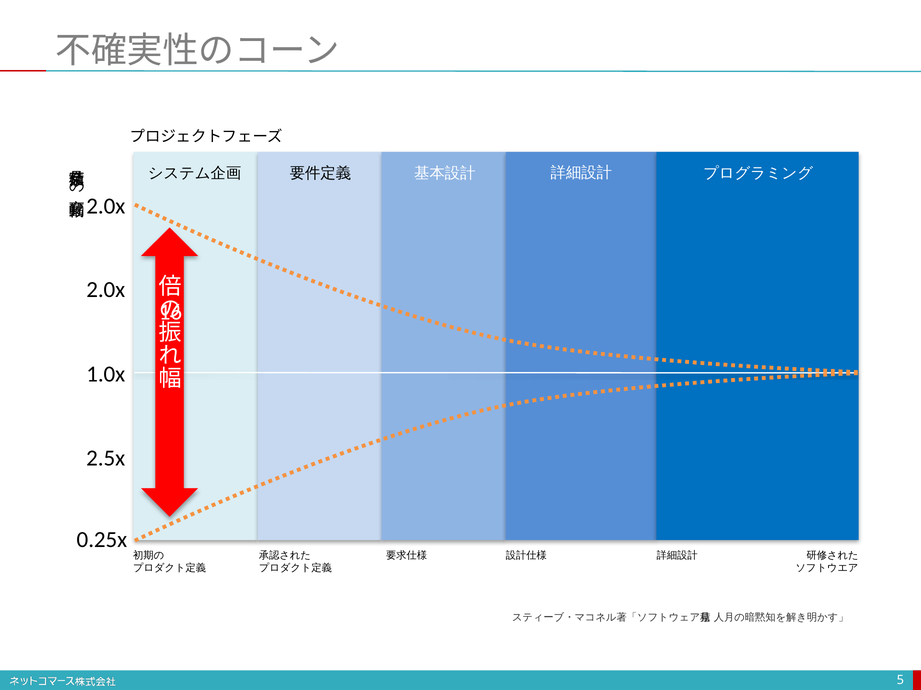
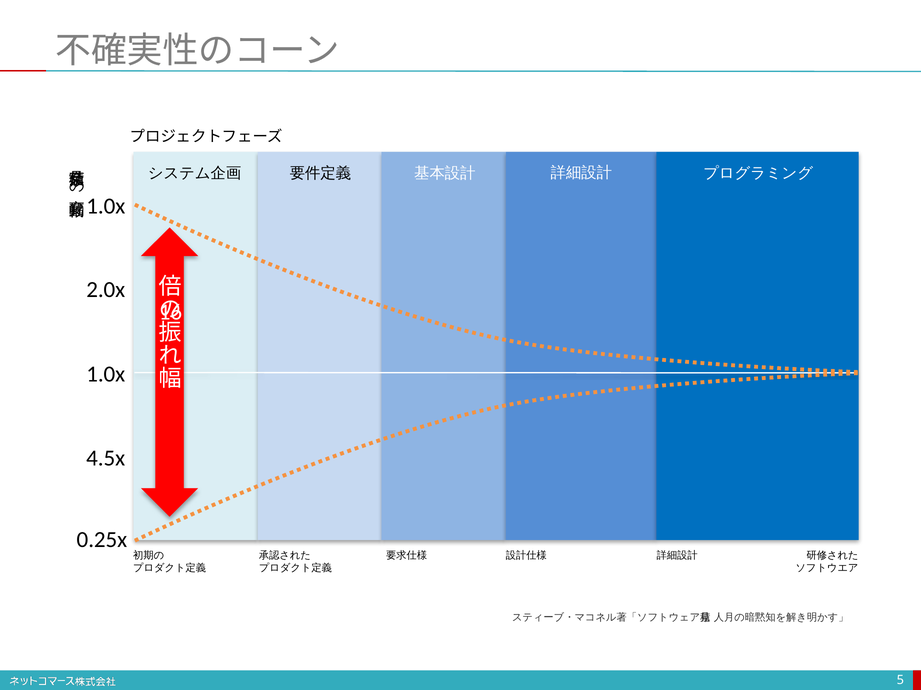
2.0x: 2.0x -> 1.0x (106, 207)
2.5x: 2.5x -> 4.5x (106, 458)
